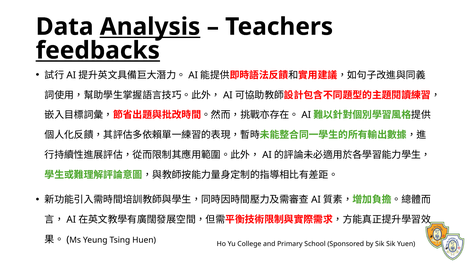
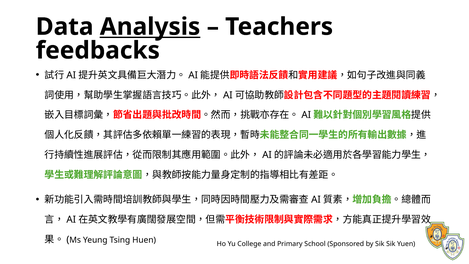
feedbacks underline: present -> none (98, 50)
